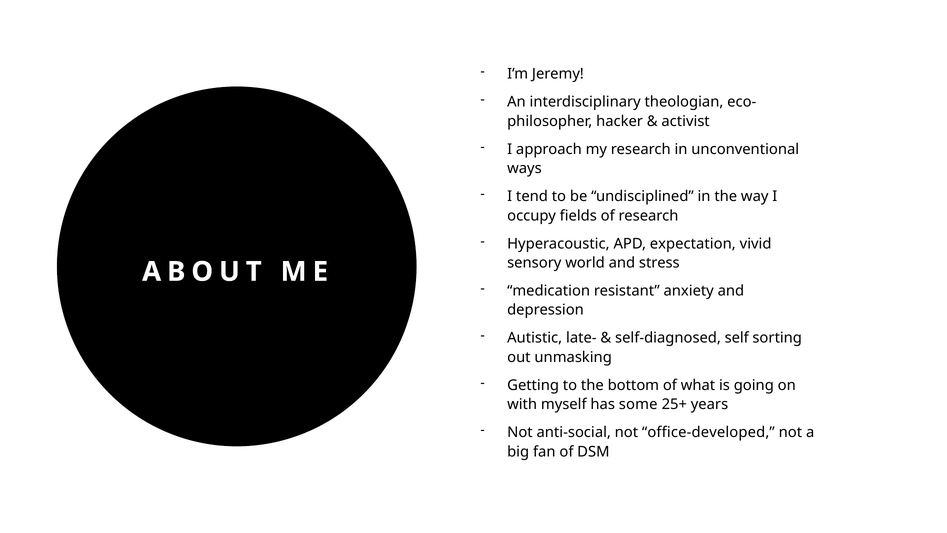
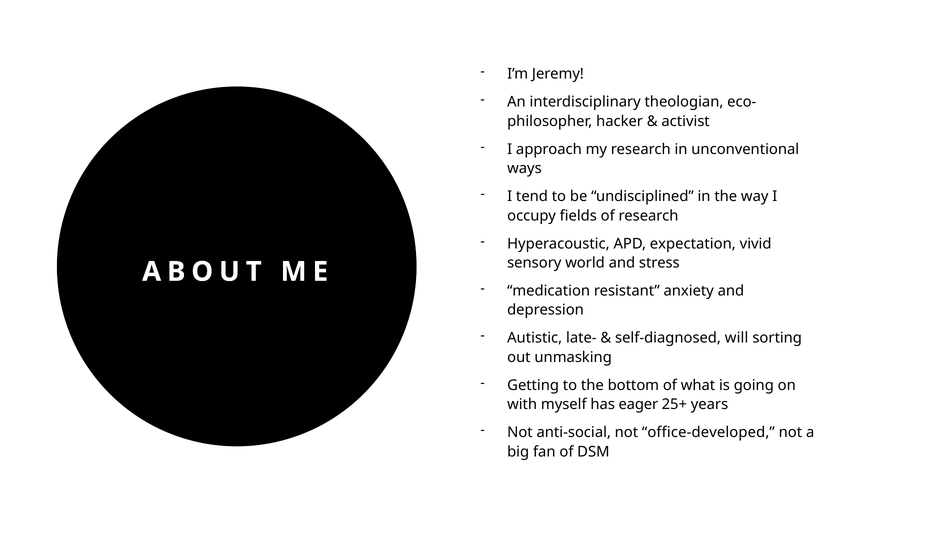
self: self -> will (737, 338)
some: some -> eager (638, 404)
